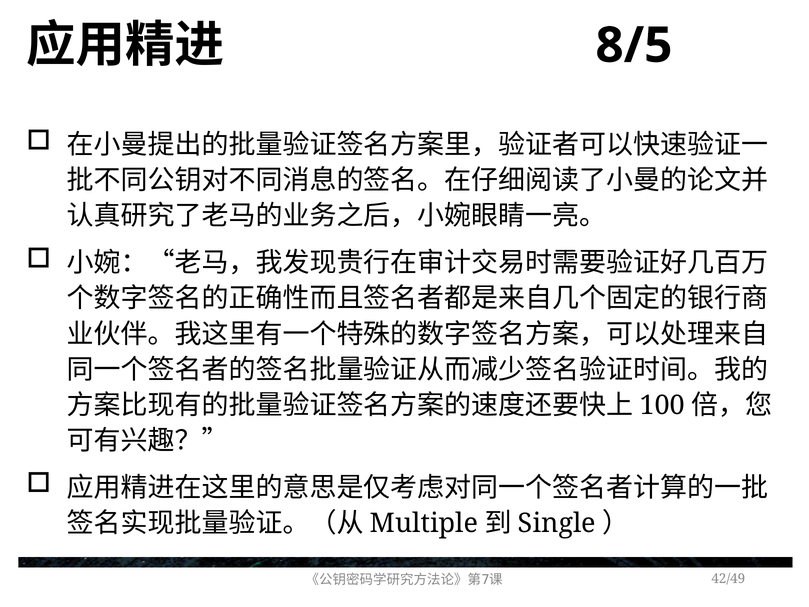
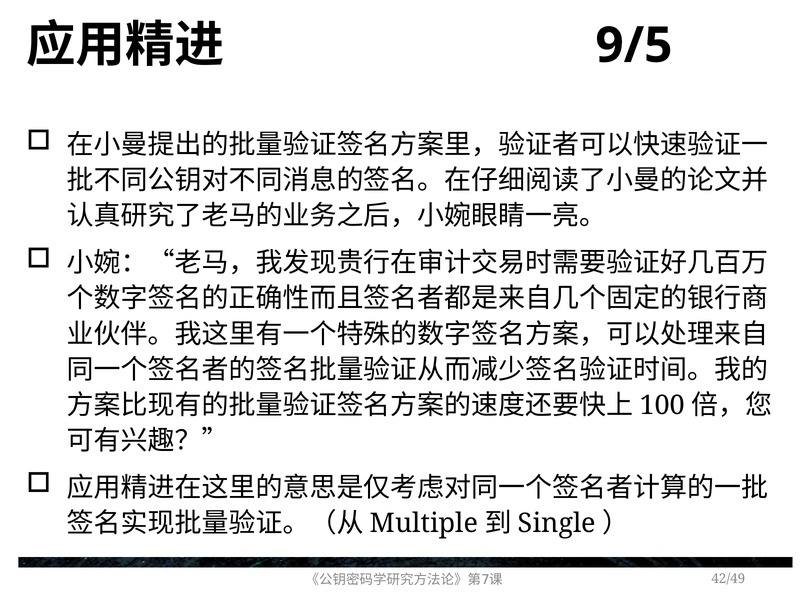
8/5: 8/5 -> 9/5 (634, 45)
